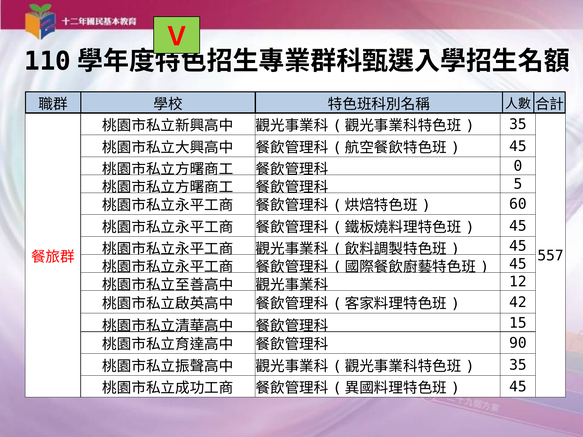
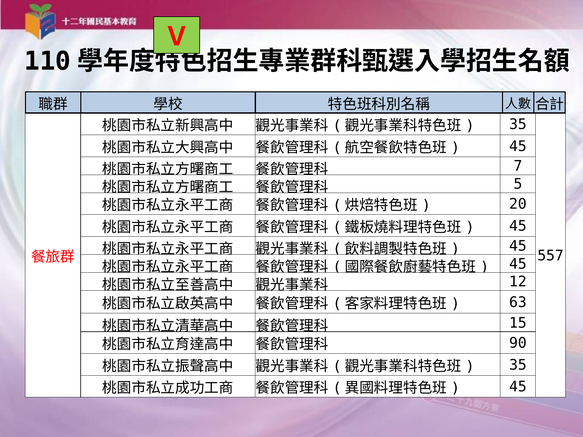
0: 0 -> 7 (518, 166)
60: 60 -> 20 (518, 204)
42: 42 -> 63 (518, 302)
